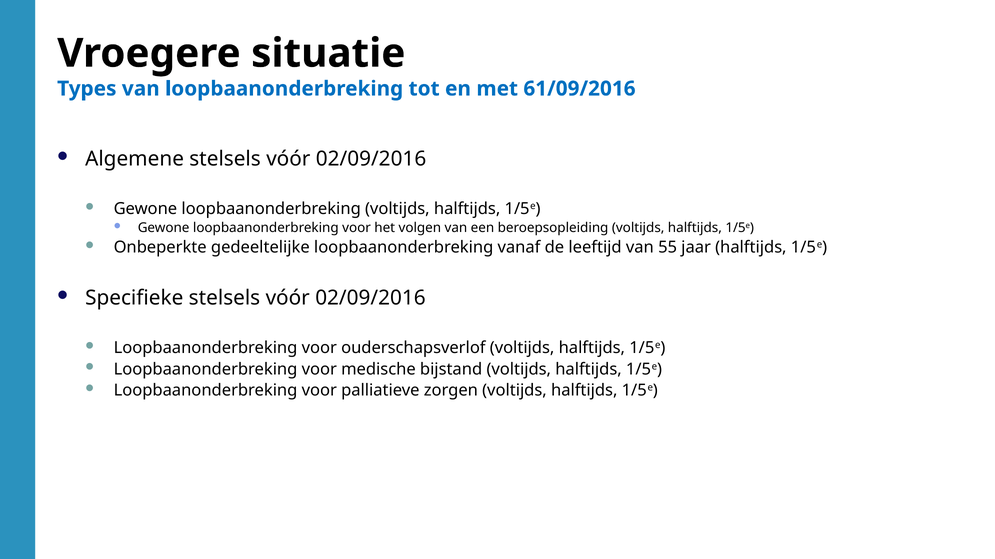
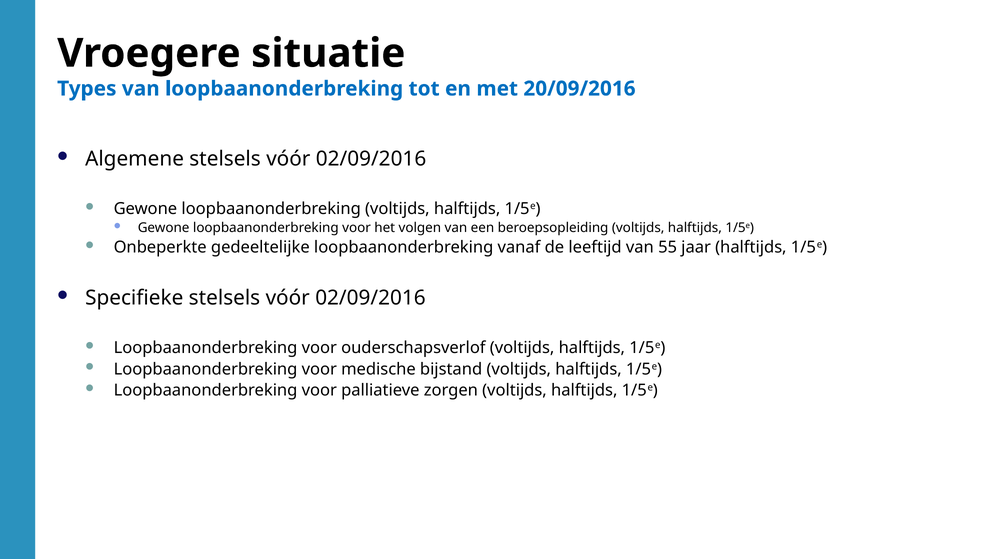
61/09/2016: 61/09/2016 -> 20/09/2016 (579, 89)
